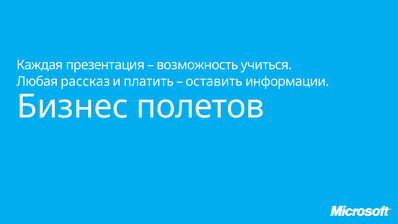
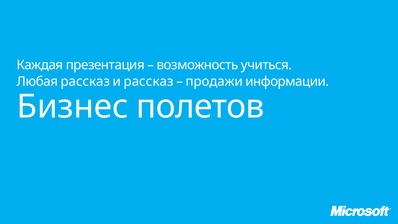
и платить: платить -> рассказ (149, 81)
оставить: оставить -> продажи (214, 81)
